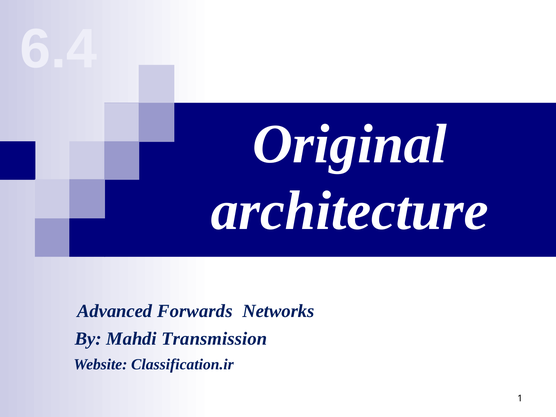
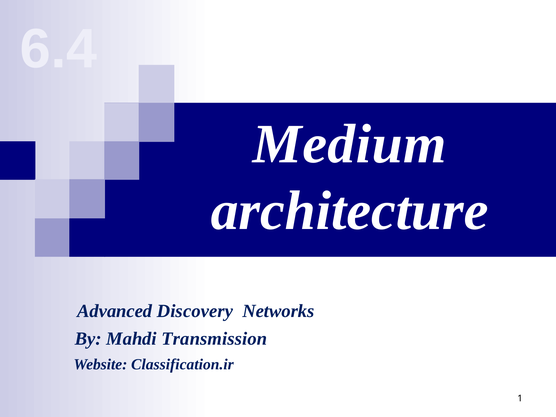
Original: Original -> Medium (349, 144)
Forwards: Forwards -> Discovery (195, 311)
